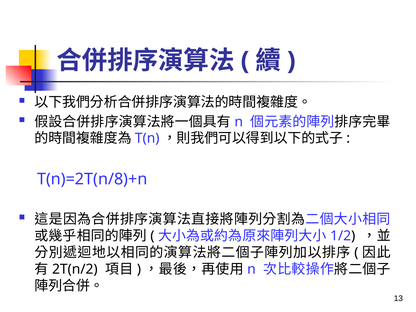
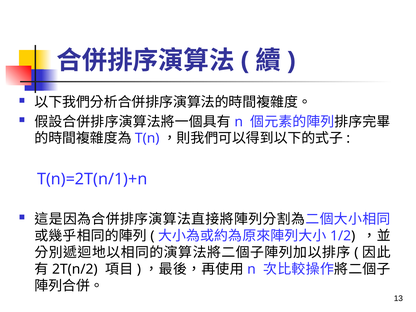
T(n)=2T(n/8)+n: T(n)=2T(n/8)+n -> T(n)=2T(n/1)+n (92, 179)
